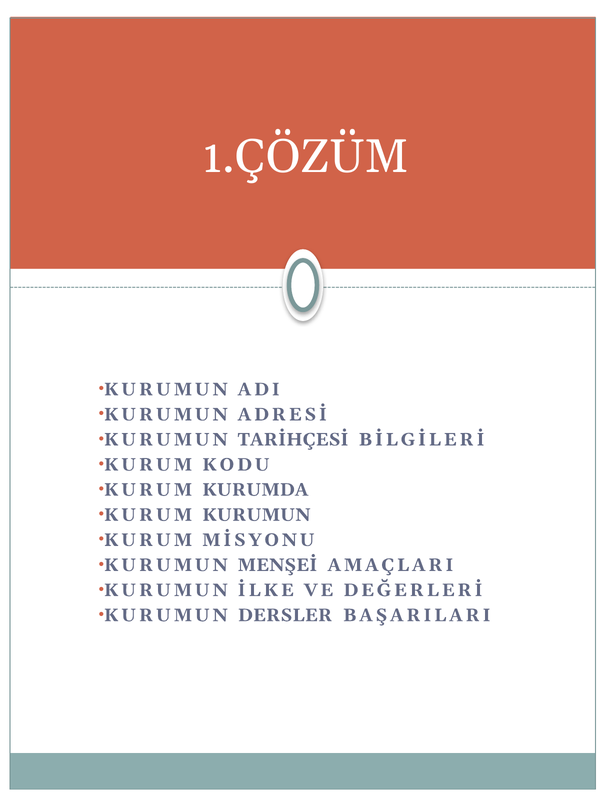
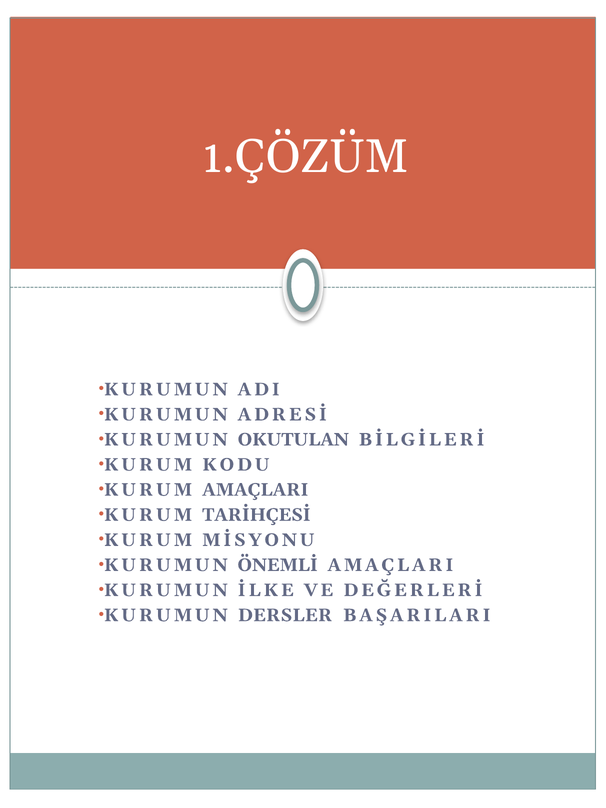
TARİHÇESİ: TARİHÇESİ -> OKUTULAN (293, 440)
KURUM KURUMDA: KURUMDA -> AMAÇLARI (255, 490)
KURUM KURUMUN: KURUMUN -> TARİHÇESİ (256, 515)
MENŞEİ: MENŞEİ -> ÖNEMLİ (278, 565)
